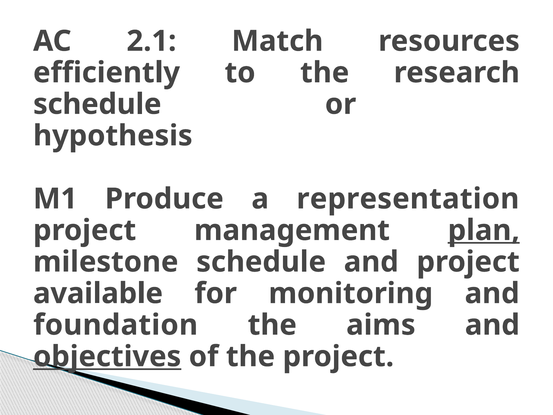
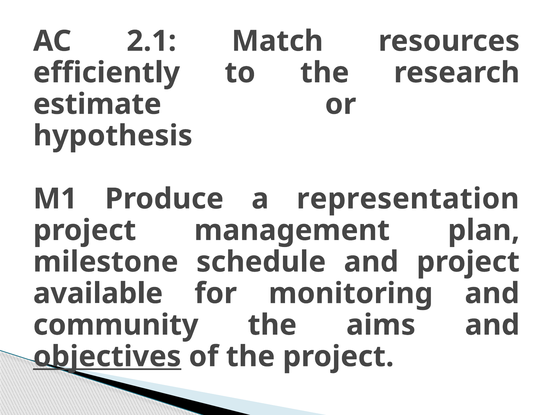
schedule: schedule -> estimate (97, 104)
plan underline: present -> none (484, 230)
foundation: foundation -> community (116, 325)
